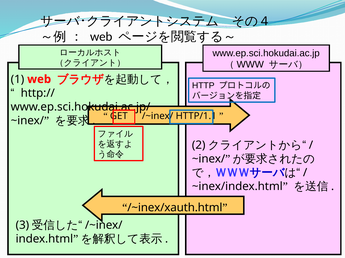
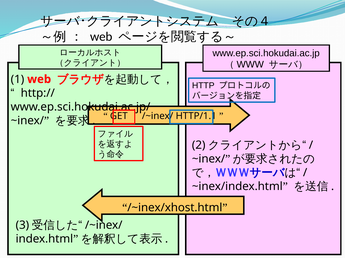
/~inex/xauth.html: /~inex/xauth.html -> /~inex/xhost.html (175, 208)
